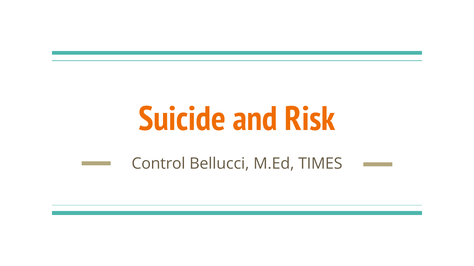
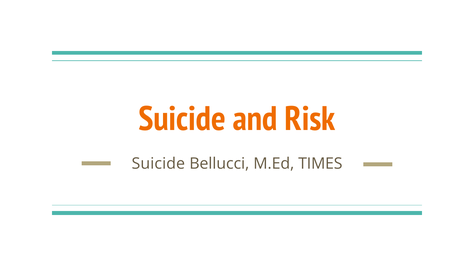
Control: Control -> Suicide (158, 164)
